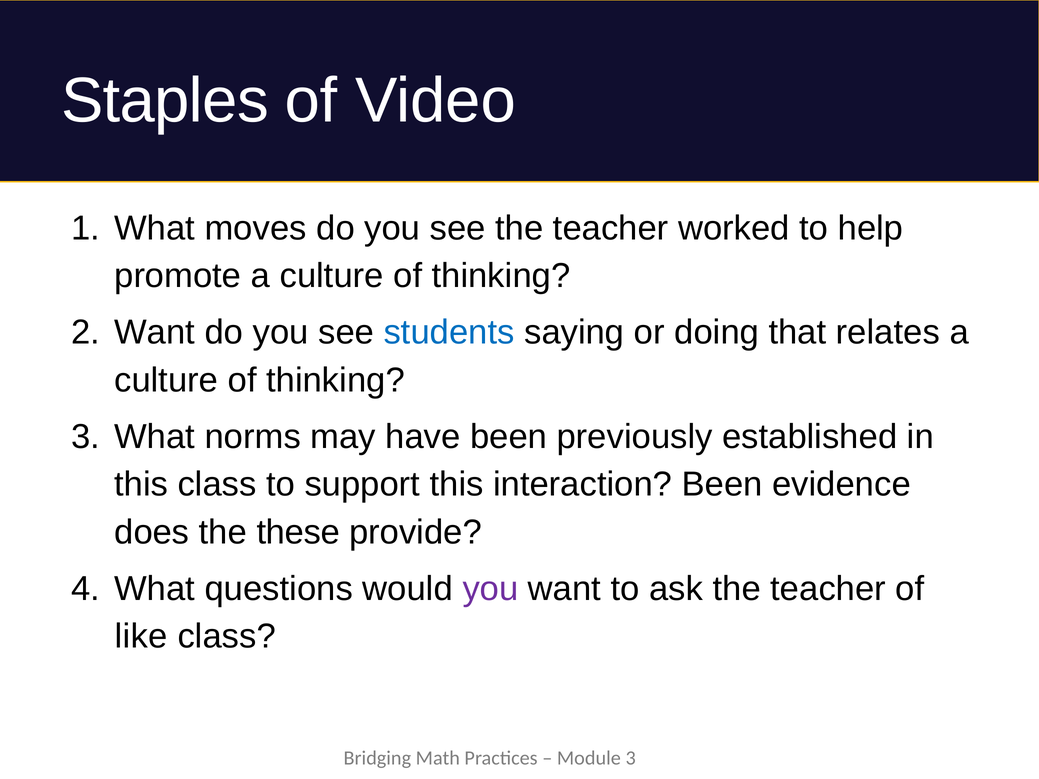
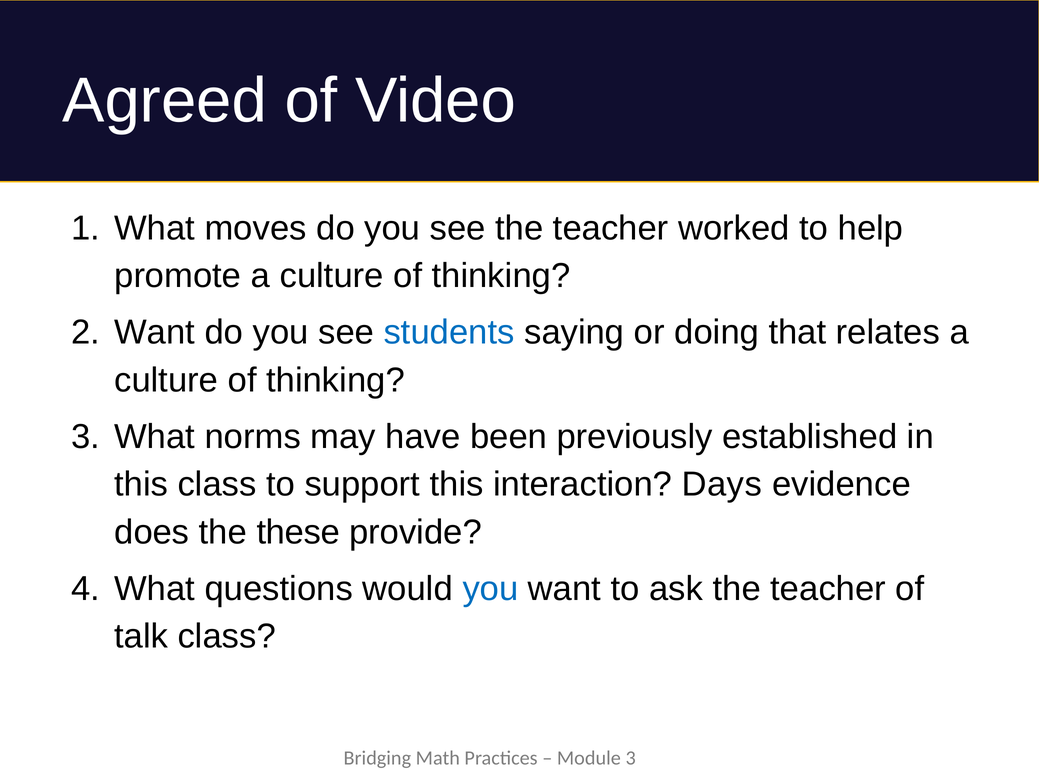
Staples: Staples -> Agreed (165, 101)
interaction Been: Been -> Days (722, 485)
you colour: purple -> blue (490, 589)
like: like -> talk (141, 637)
